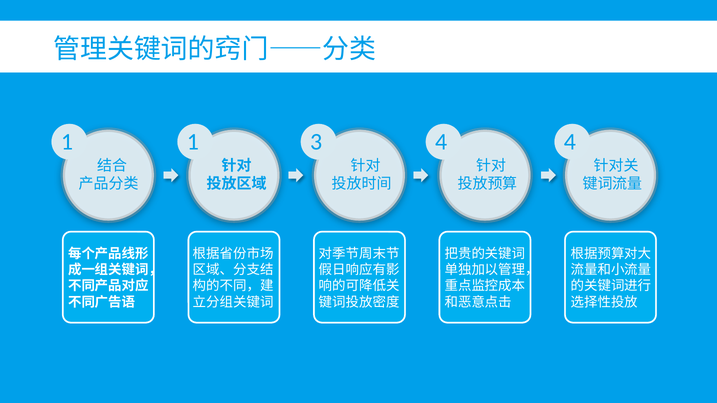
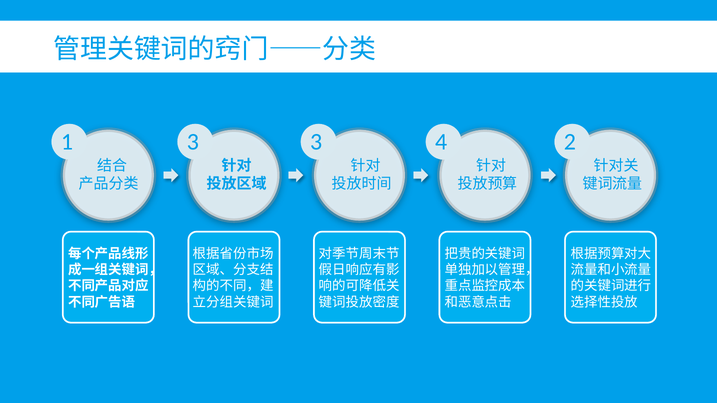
1 1: 1 -> 3 (193, 142)
4 4: 4 -> 2 (570, 142)
